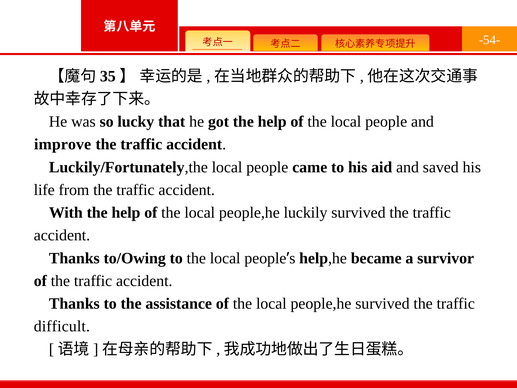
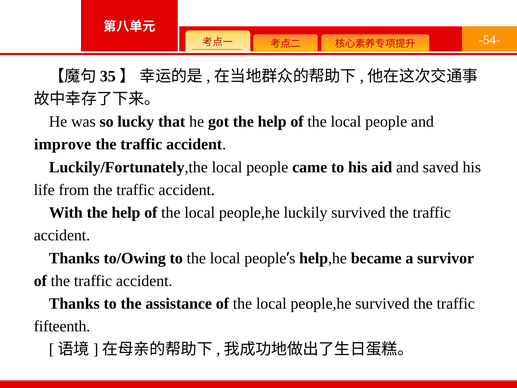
difficult: difficult -> fifteenth (62, 326)
